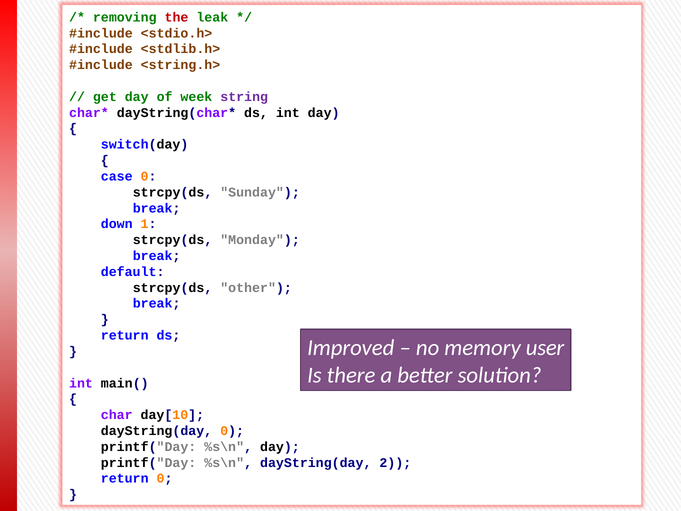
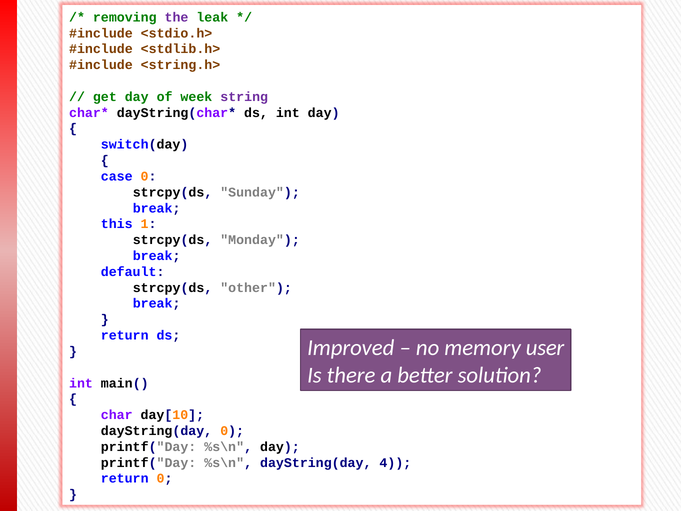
the colour: red -> purple (176, 17)
down: down -> this (117, 224)
2: 2 -> 4 (395, 462)
